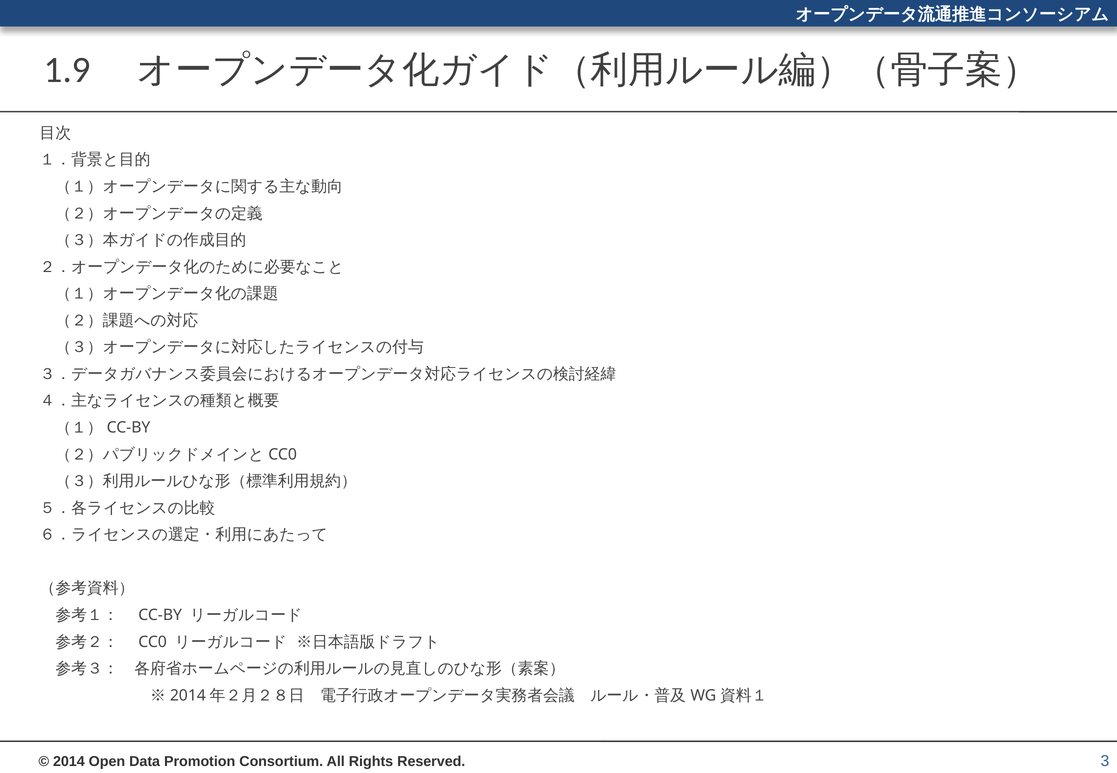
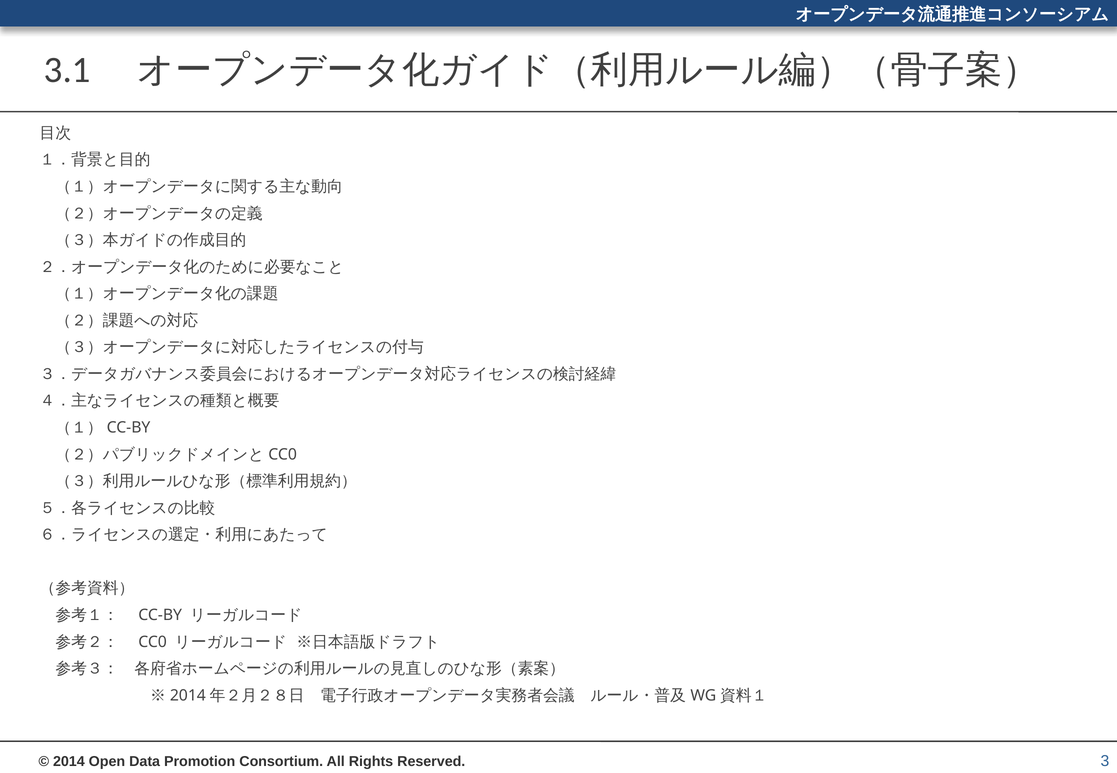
1.9: 1.9 -> 3.1 (67, 70)
